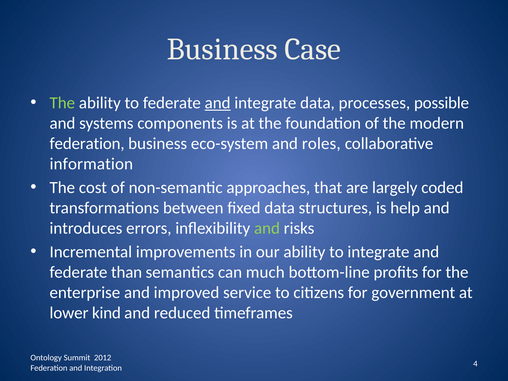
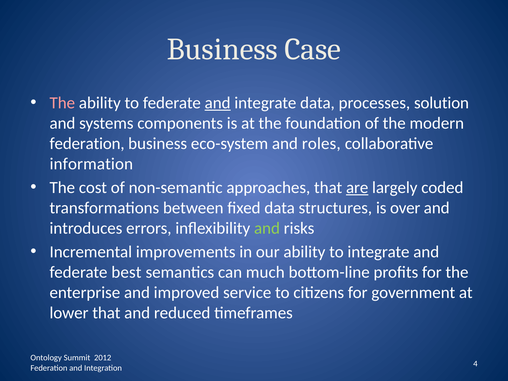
The colour: light green -> pink (62, 103)
possible: possible -> solution (441, 103)
are underline: none -> present (357, 187)
help: help -> over (405, 208)
than: than -> best (126, 272)
lower kind: kind -> that (106, 313)
